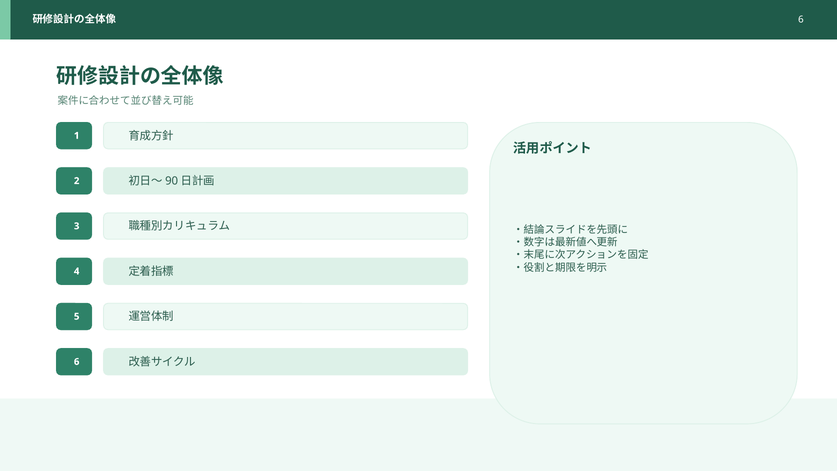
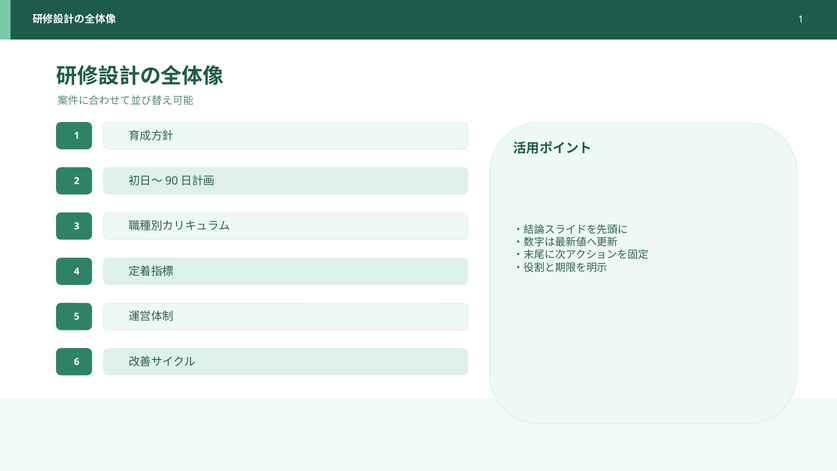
6: 6 -> 1 (801, 19)
